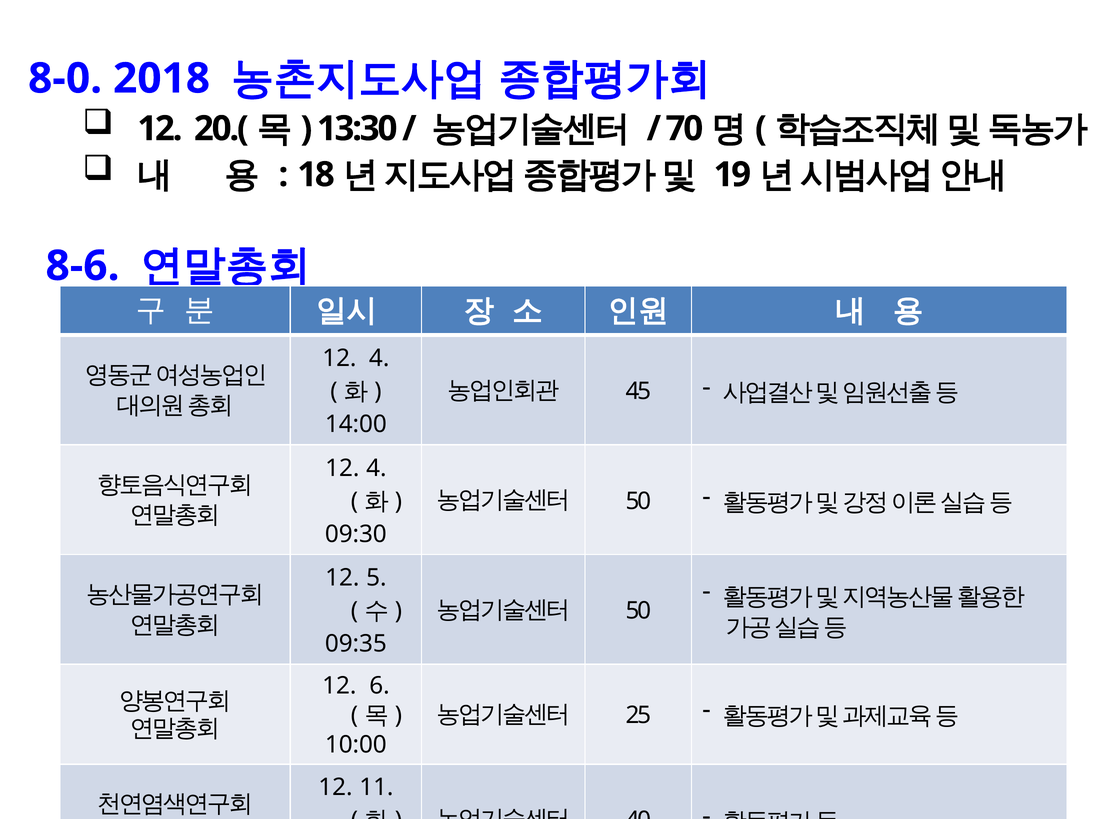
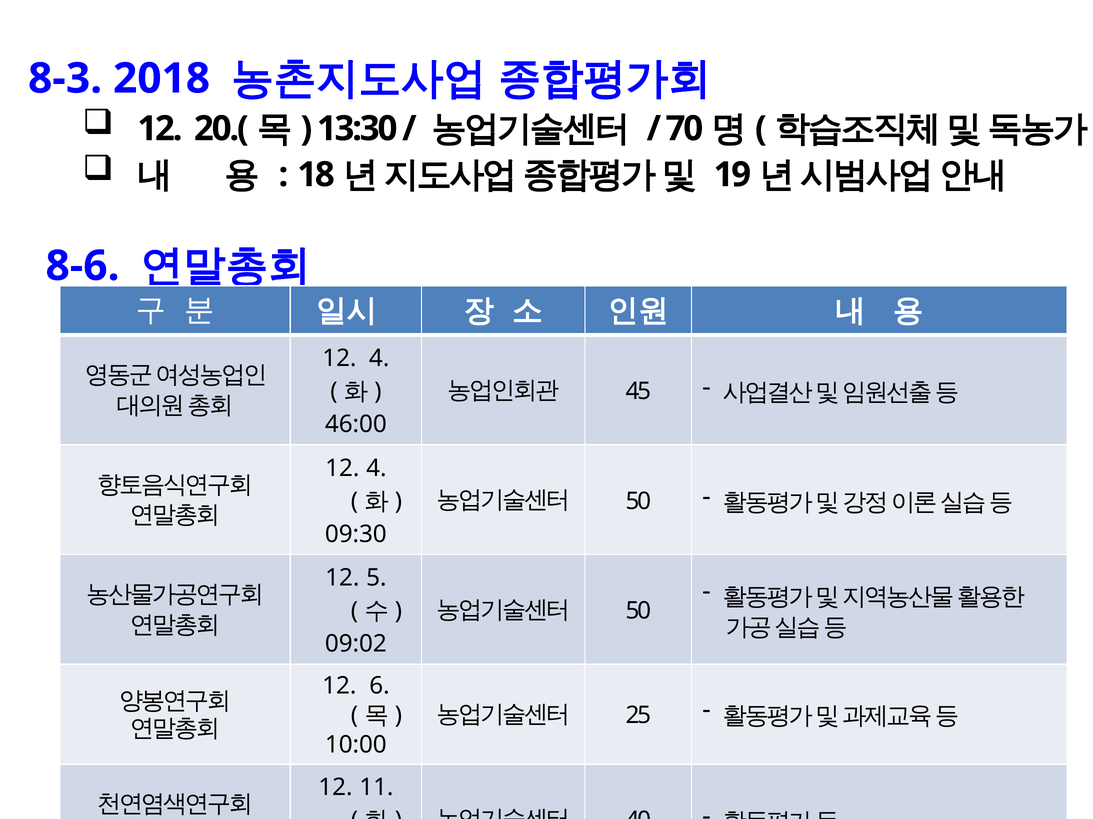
8-0: 8-0 -> 8-3 (65, 79)
14:00: 14:00 -> 46:00 (356, 425)
09:35: 09:35 -> 09:02 (356, 644)
